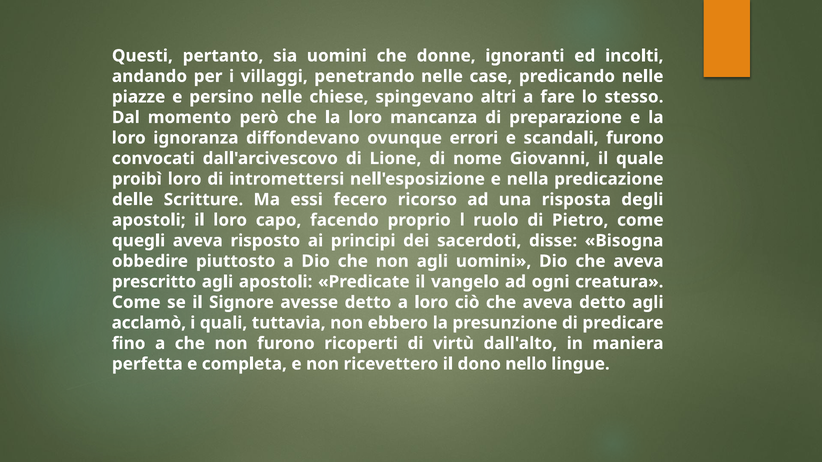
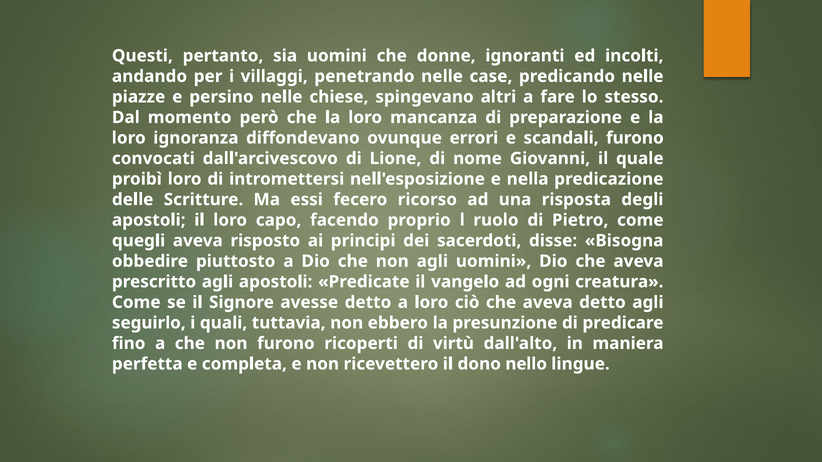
acclamò: acclamò -> seguirlo (149, 323)
